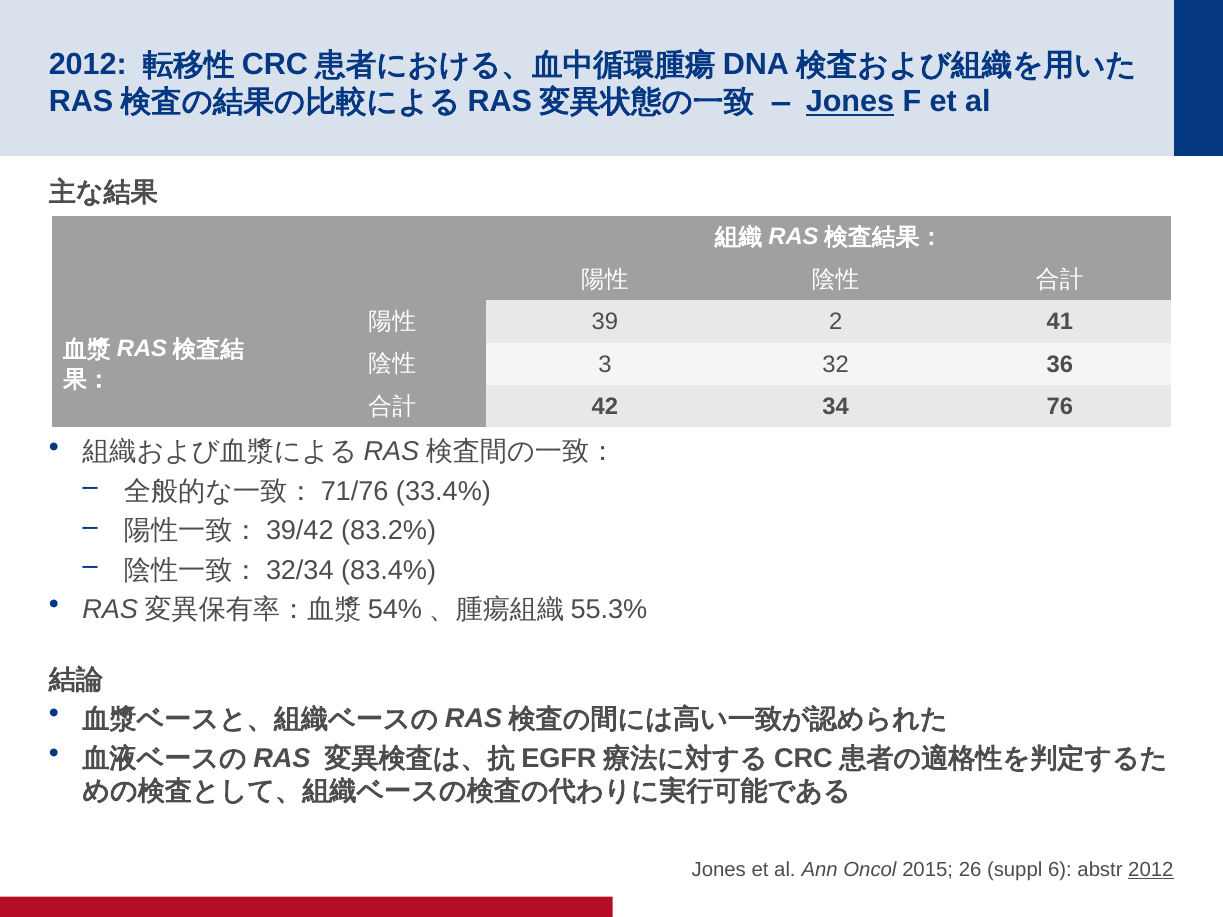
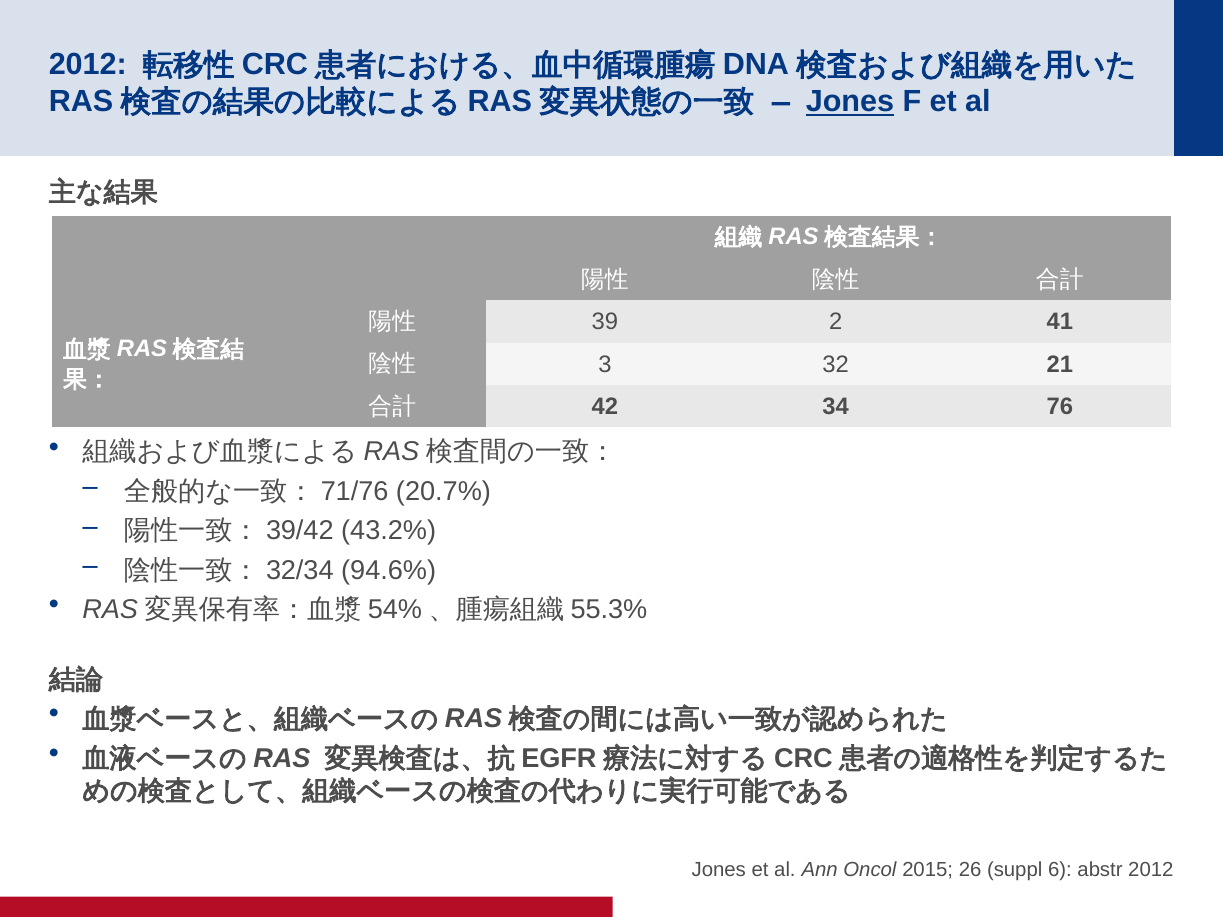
36: 36 -> 21 (1060, 365)
33.4%: 33.4% -> 20.7% (443, 492)
83.2%: 83.2% -> 43.2% (389, 531)
83.4%: 83.4% -> 94.6% (389, 570)
2012 underline: present -> none (1151, 870)
